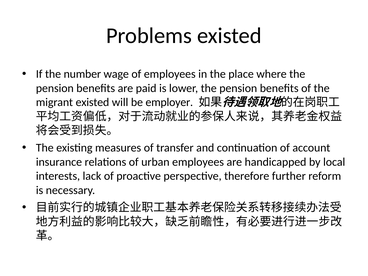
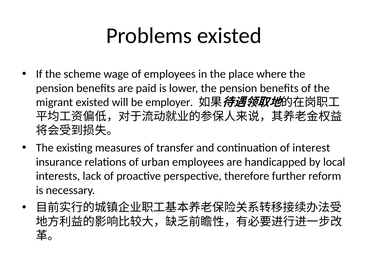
number: number -> scheme (82, 74)
account: account -> interest (311, 148)
